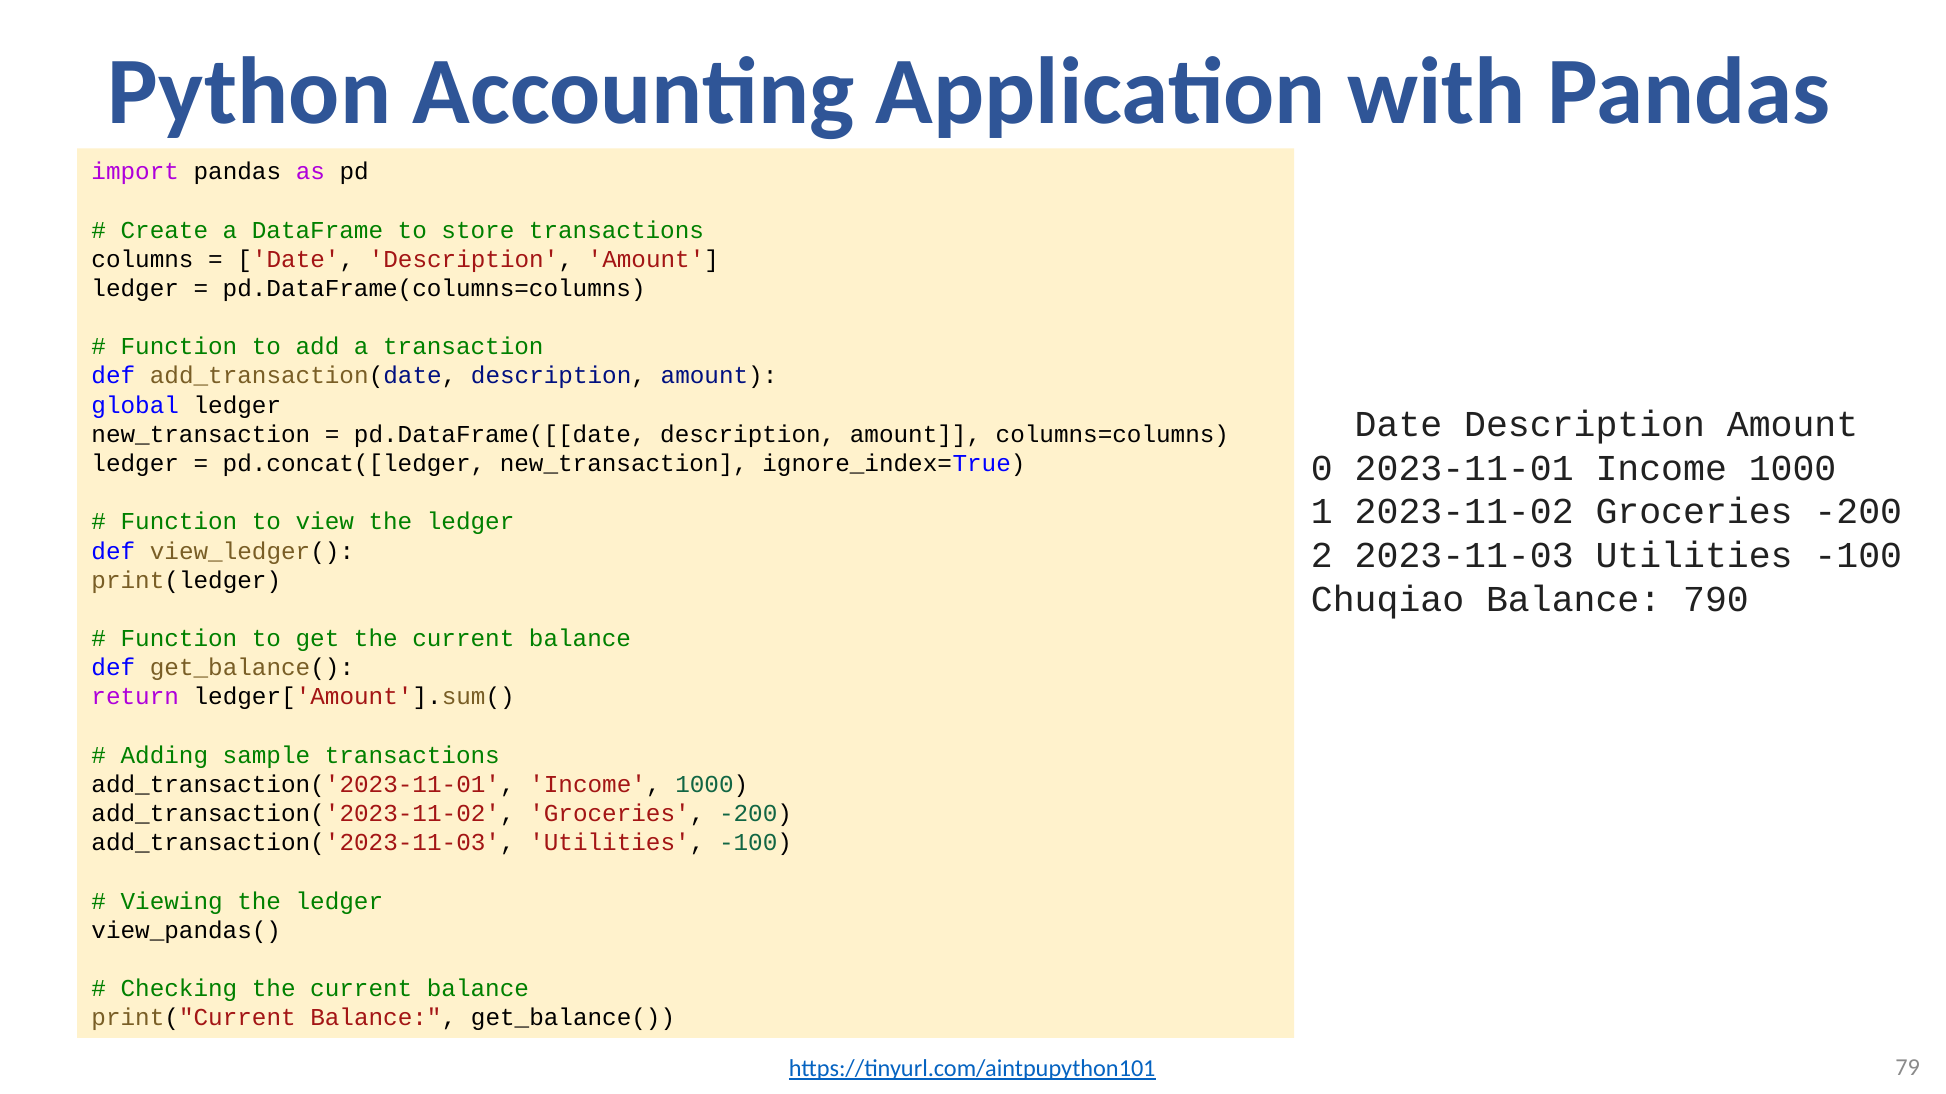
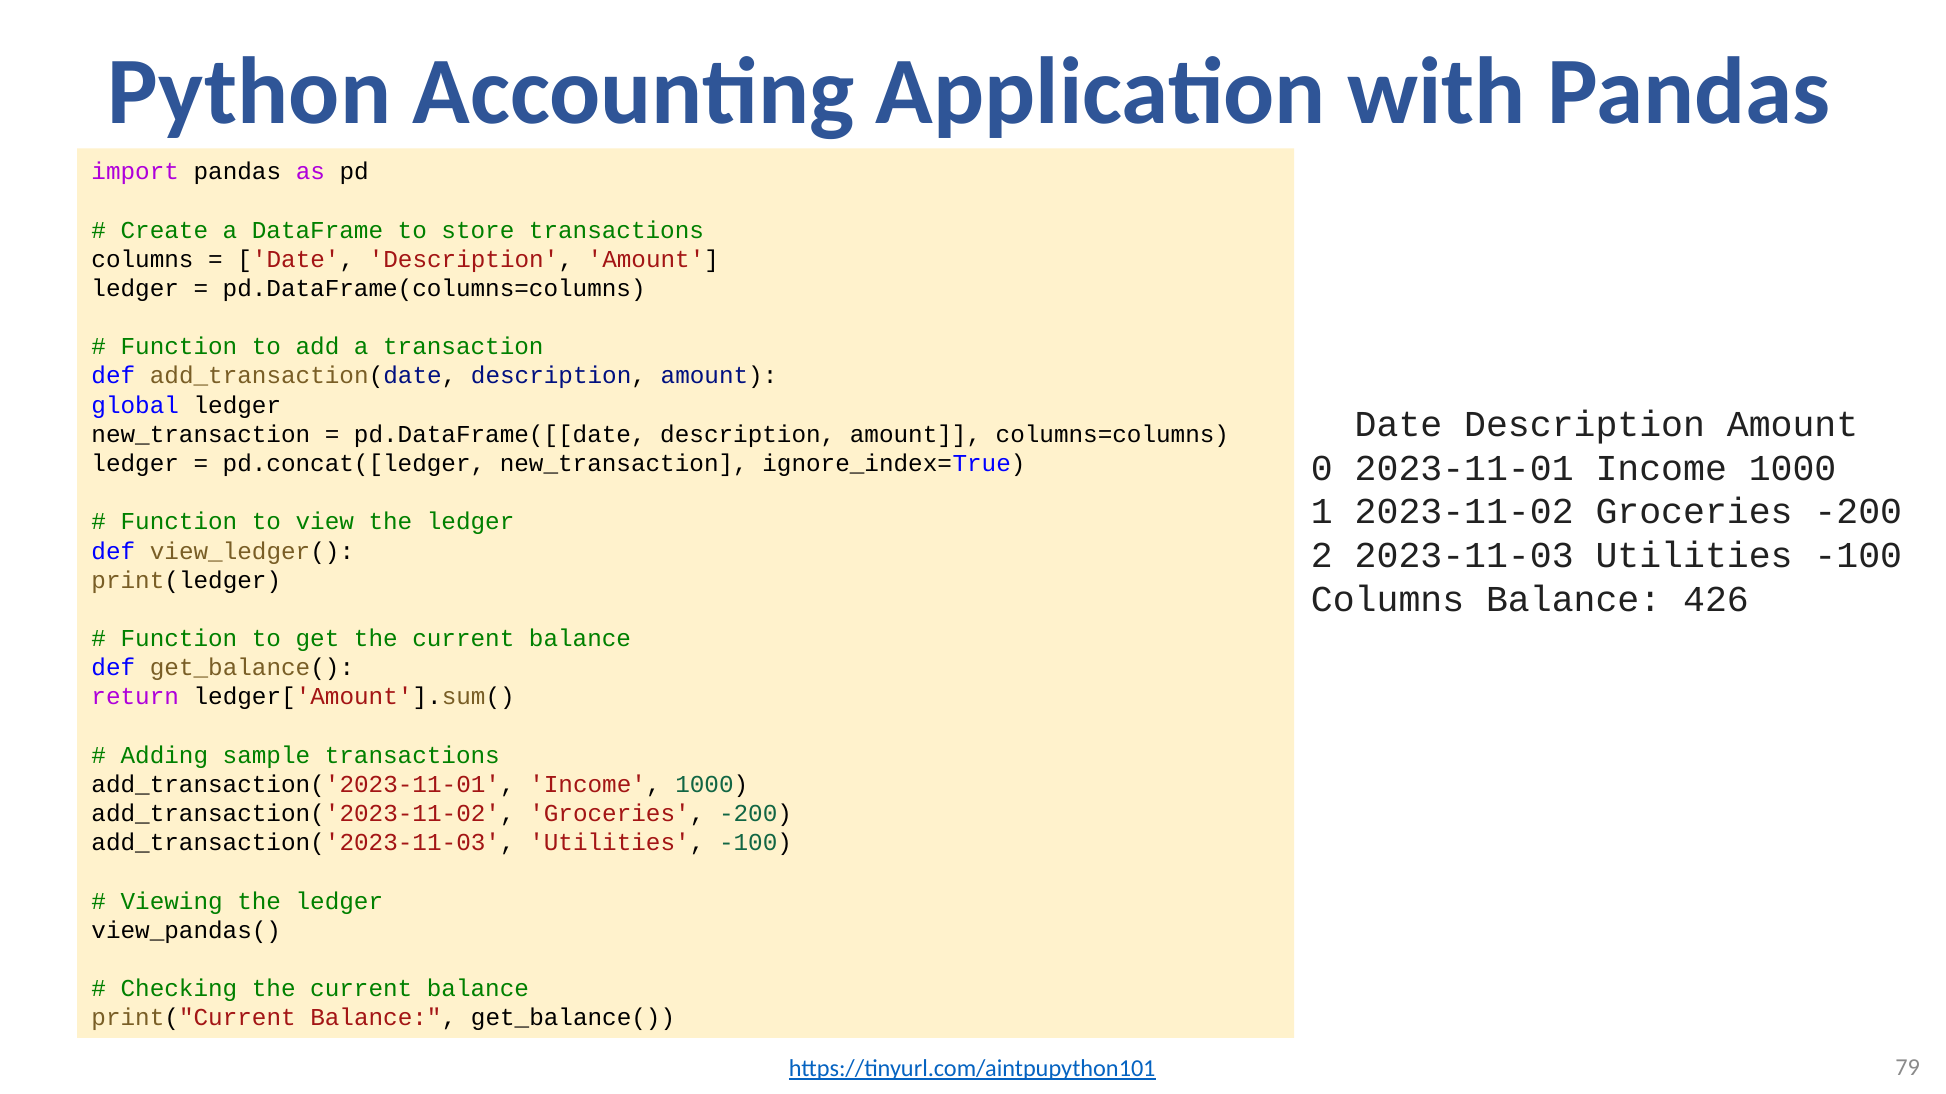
Chuqiao: Chuqiao -> Columns (1388, 600)
790: 790 -> 426 (1716, 600)
